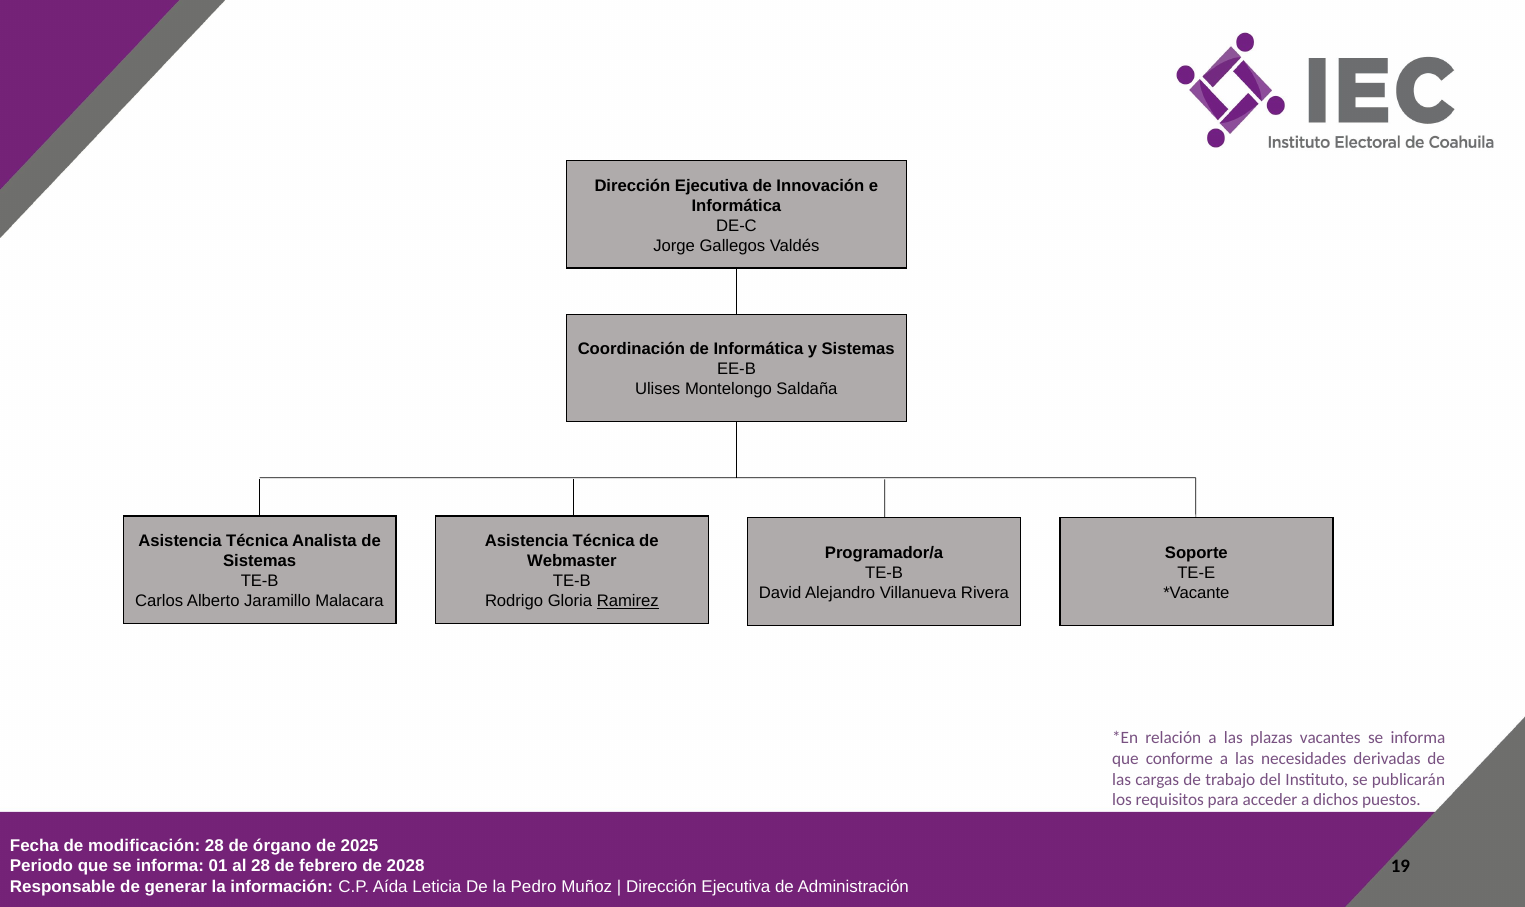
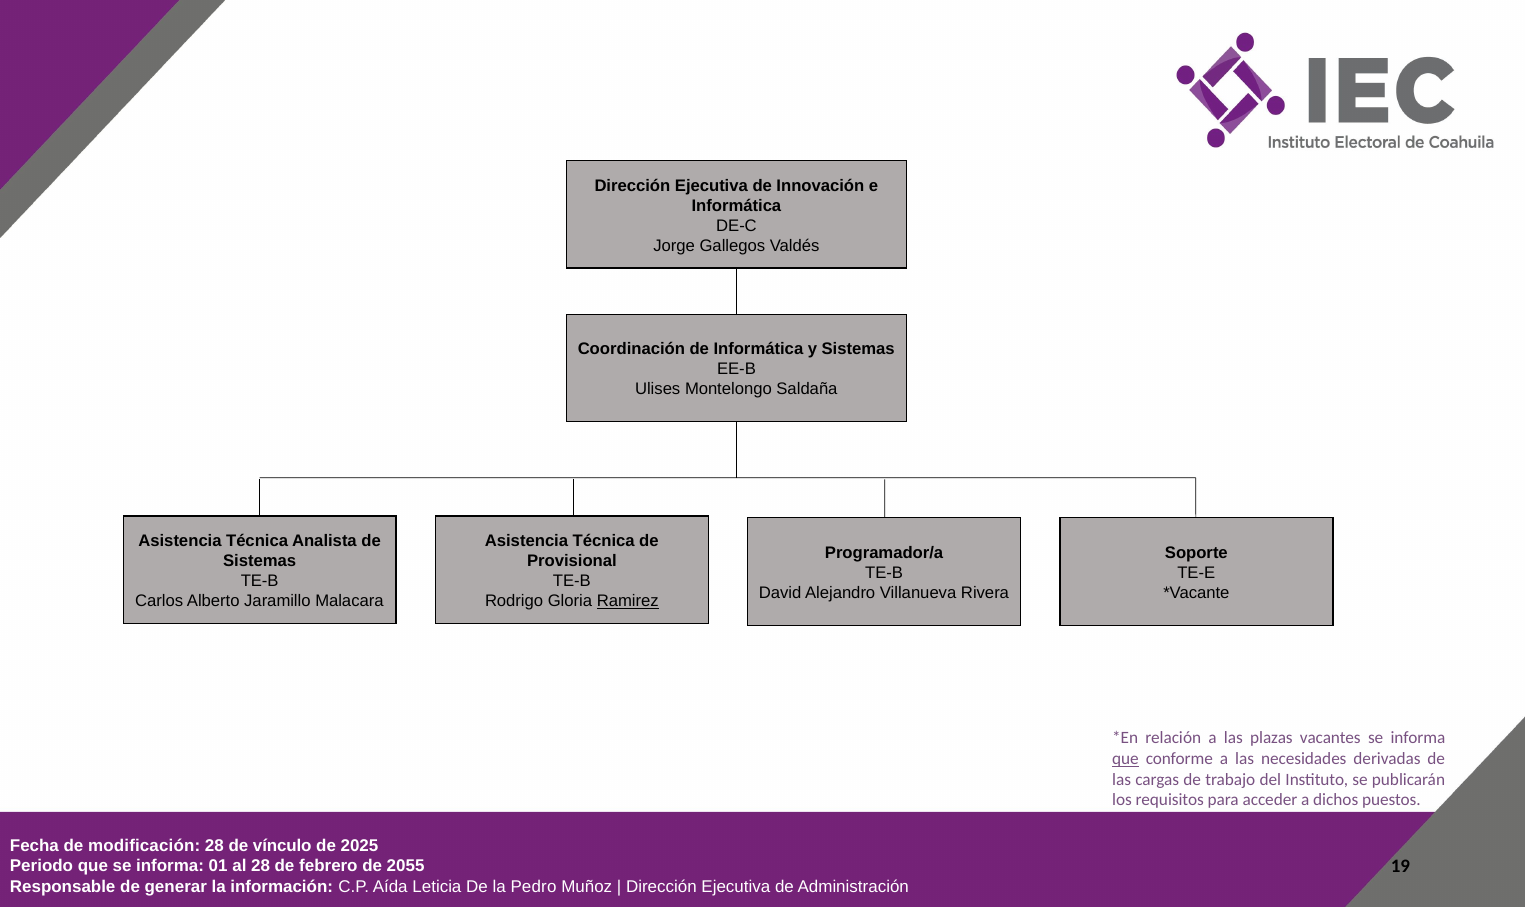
Webmaster: Webmaster -> Provisional (572, 561)
que underline: none -> present (1126, 759)
órgano: órgano -> vínculo (282, 846)
2028: 2028 -> 2055 (406, 866)
